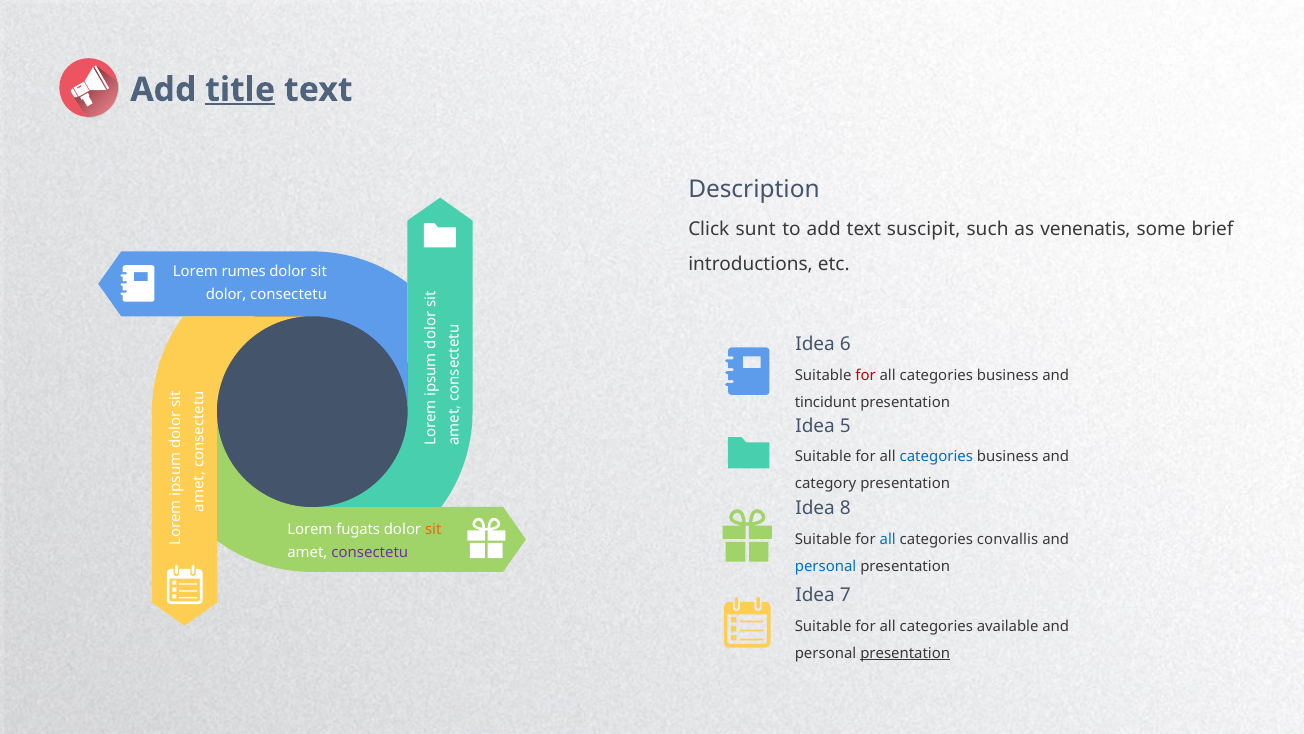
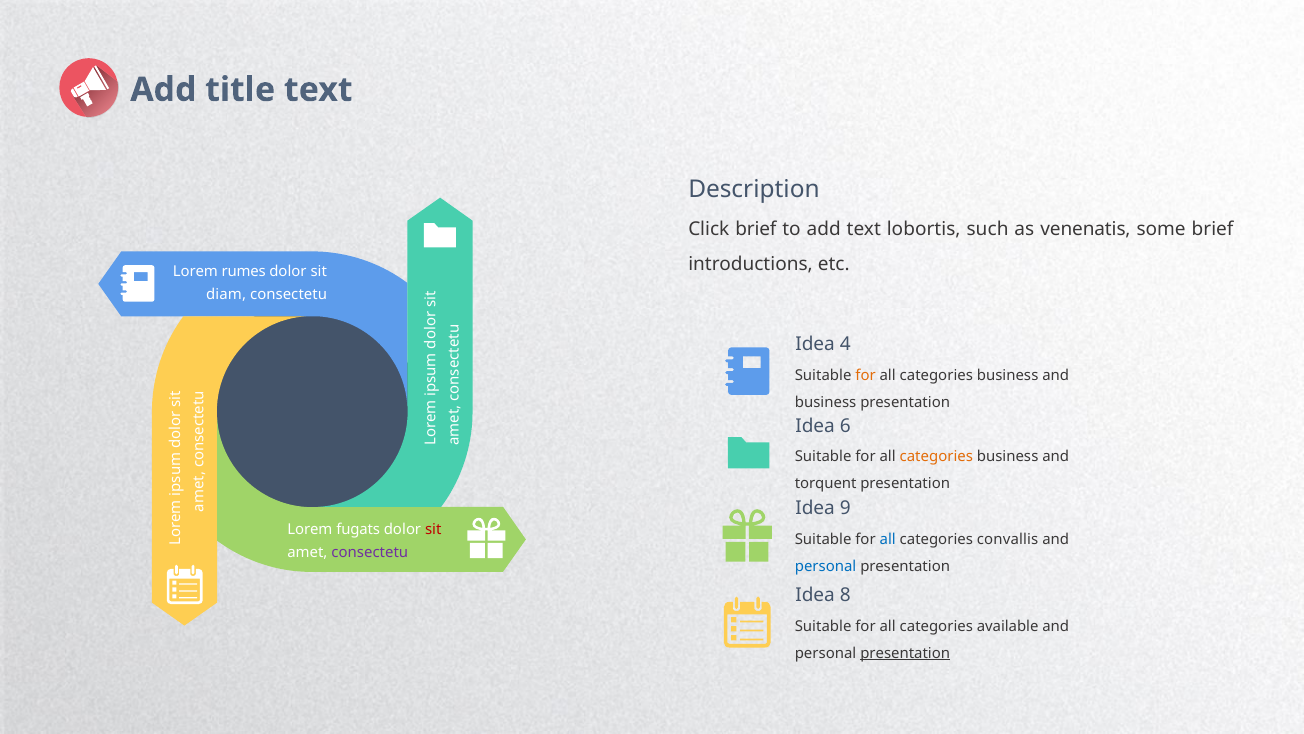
title underline: present -> none (240, 90)
Click sunt: sunt -> brief (756, 229)
suscipit: suscipit -> lobortis (924, 229)
dolor: dolor -> diam (226, 294)
6: 6 -> 4 (845, 344)
for colour: red -> orange (866, 375)
tincidunt: tincidunt -> business (826, 402)
5: 5 -> 6 (845, 426)
categories colour: blue -> orange (936, 457)
category: category -> torquent (826, 484)
8: 8 -> 9 (845, 508)
sit colour: orange -> red (433, 529)
7: 7 -> 8 (845, 595)
